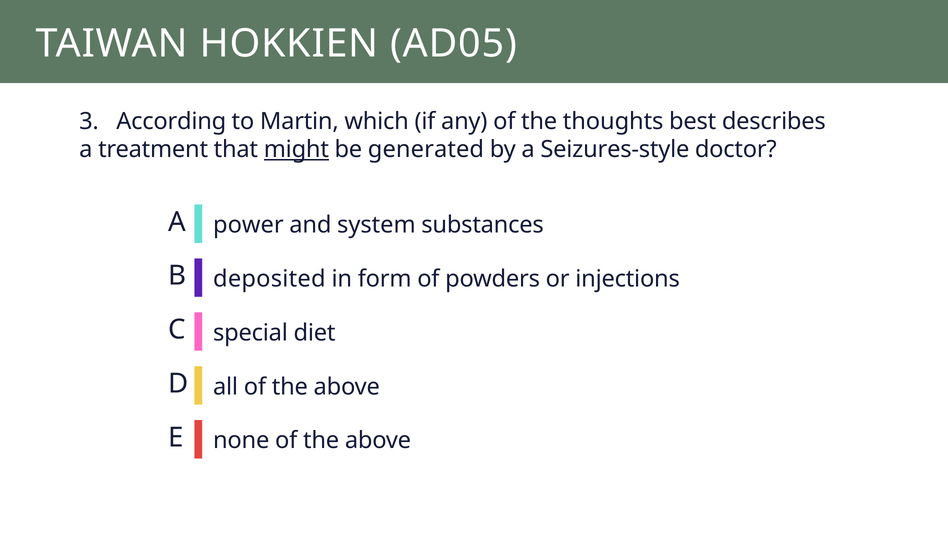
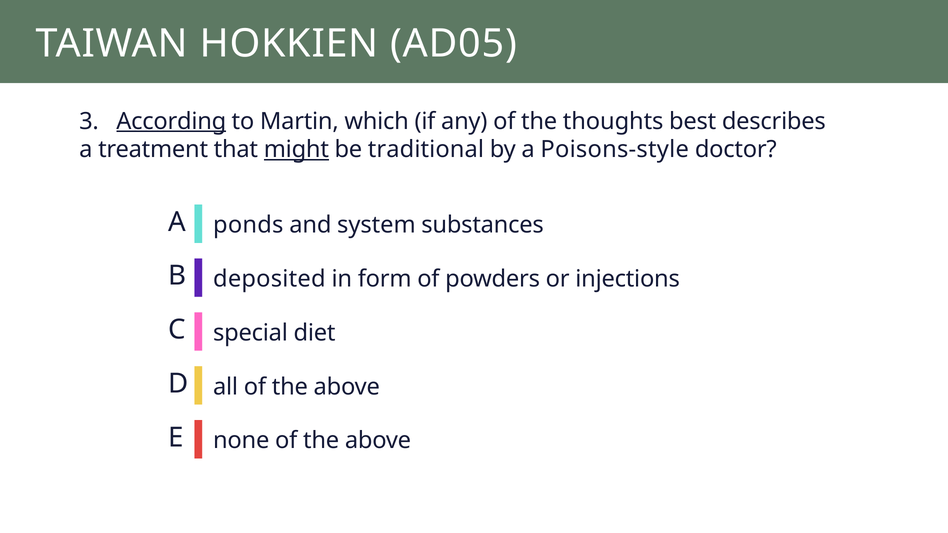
According underline: none -> present (171, 121)
generated: generated -> traditional (426, 150)
Seizures-style: Seizures-style -> Poisons-style (615, 150)
power: power -> ponds (248, 225)
